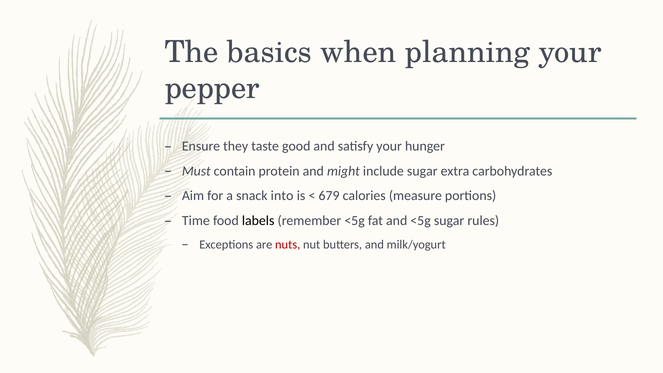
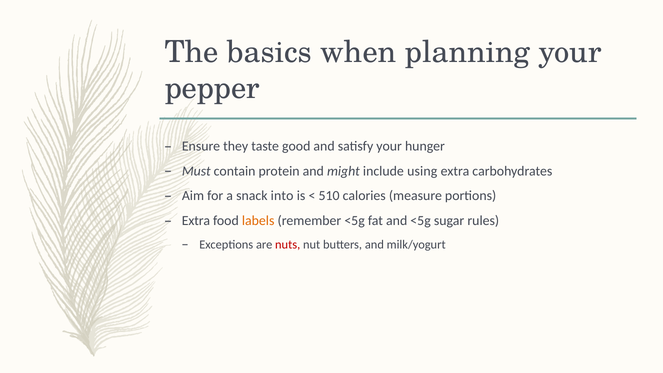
include sugar: sugar -> using (422, 171)
679: 679 -> 510 (329, 196)
Time: Time -> Extra (196, 221)
labels colour: black -> orange (258, 221)
